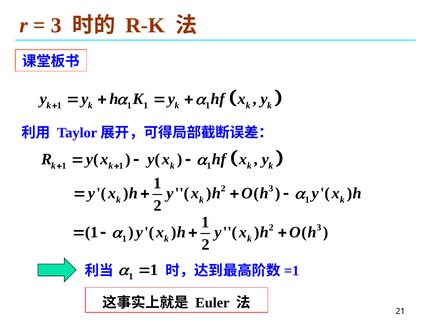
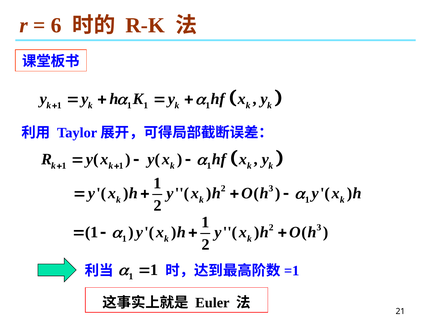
3: 3 -> 6 (56, 26)
